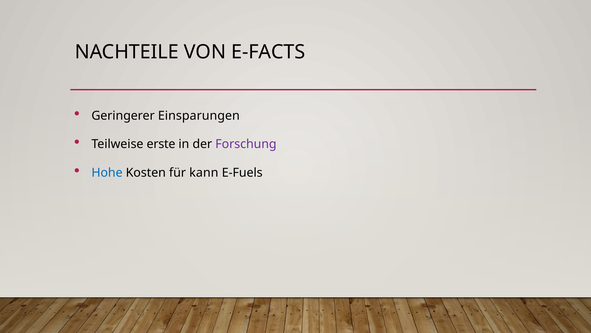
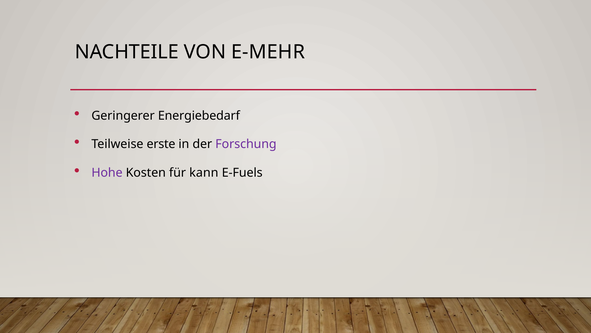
E-FACTS: E-FACTS -> E-MEHR (268, 52)
Einsparungen: Einsparungen -> Energiebedarf (199, 116)
Hohe colour: blue -> purple (107, 172)
